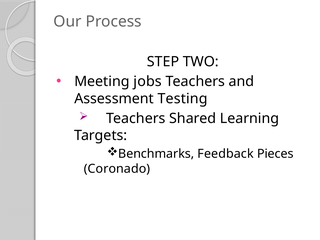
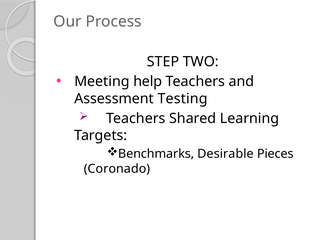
jobs: jobs -> help (148, 82)
Feedback: Feedback -> Desirable (226, 154)
